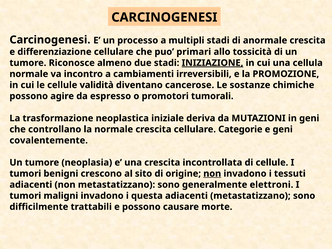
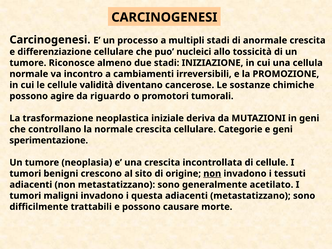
primari: primari -> nucleici (194, 52)
INIZIAZIONE underline: present -> none (212, 63)
espresso: espresso -> riguardo (111, 96)
covalentemente: covalentemente -> sperimentazione (49, 140)
elettroni: elettroni -> acetilato (272, 185)
